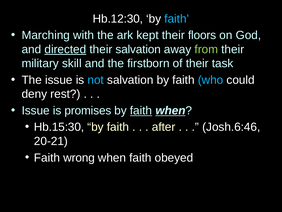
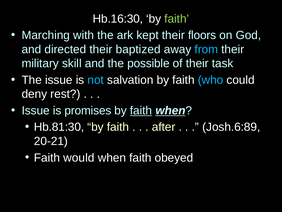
Hb.12:30: Hb.12:30 -> Hb.16:30 (118, 19)
faith colour: light blue -> light green (177, 19)
directed underline: present -> none (65, 49)
their salvation: salvation -> baptized (138, 49)
from colour: light green -> light blue (206, 49)
firstborn: firstborn -> possible (148, 63)
Hb.15:30: Hb.15:30 -> Hb.81:30 (59, 127)
Josh.6:46: Josh.6:46 -> Josh.6:89 (231, 127)
wrong: wrong -> would (79, 157)
